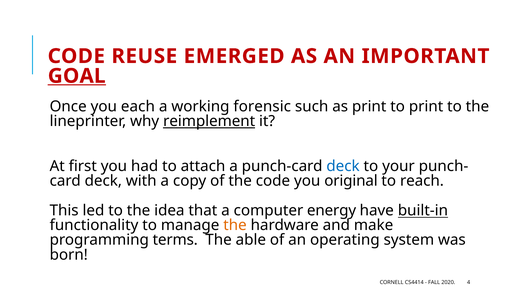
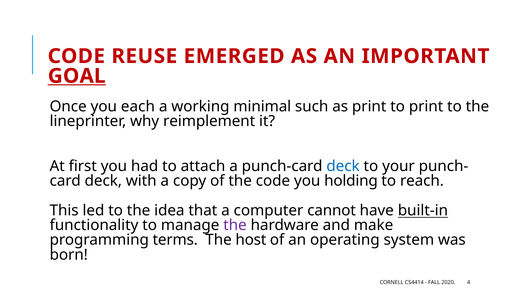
forensic: forensic -> minimal (262, 106)
reimplement underline: present -> none (209, 121)
original: original -> holding (351, 181)
energy: energy -> cannot (332, 210)
the colour: orange -> purple (235, 225)
able: able -> host (251, 240)
